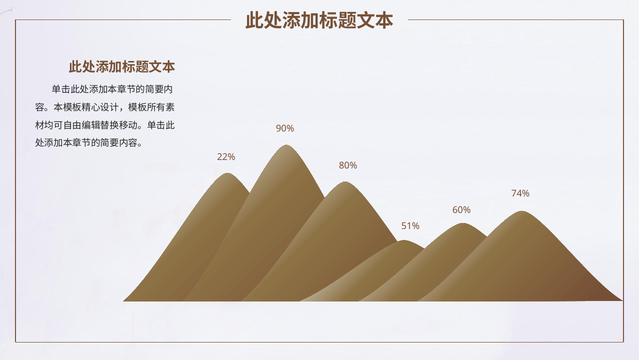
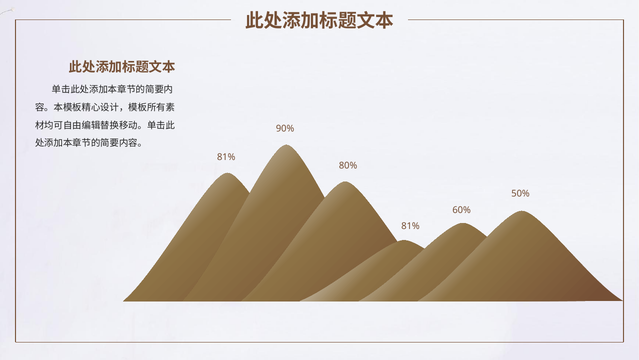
22%: 22% -> 81% (226, 157)
74%: 74% -> 50% (521, 193)
51%: 51% -> 81% (411, 226)
